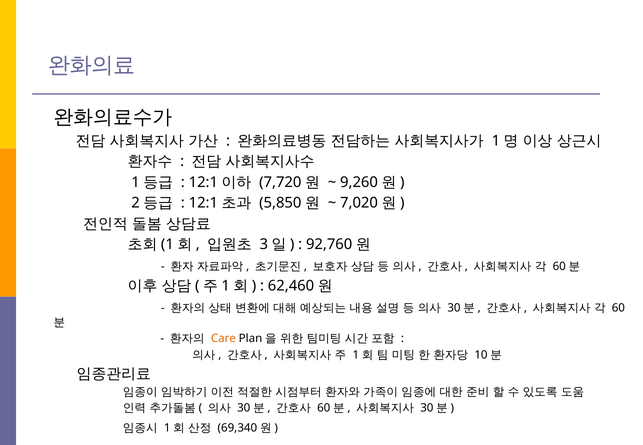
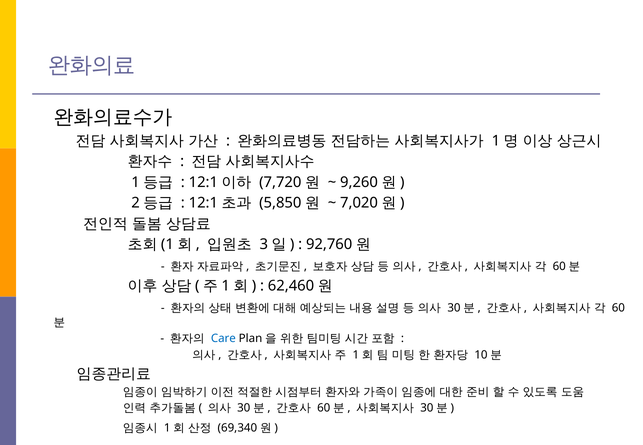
Care colour: orange -> blue (223, 339)
